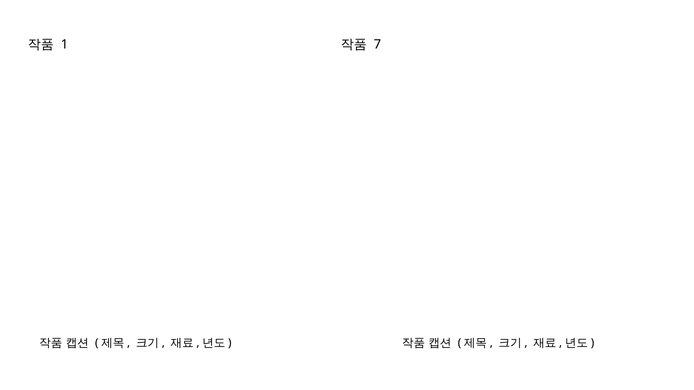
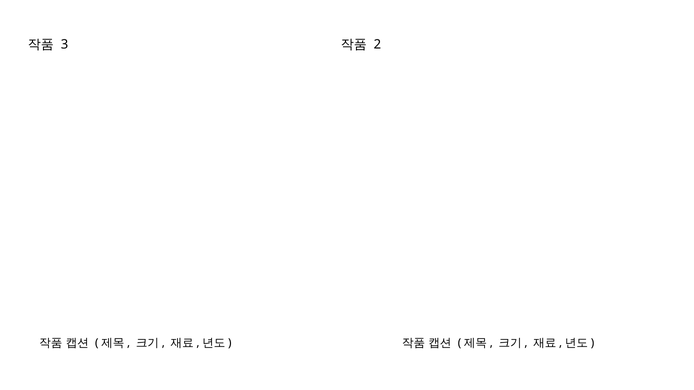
1: 1 -> 3 (65, 45)
7: 7 -> 2 (377, 45)
